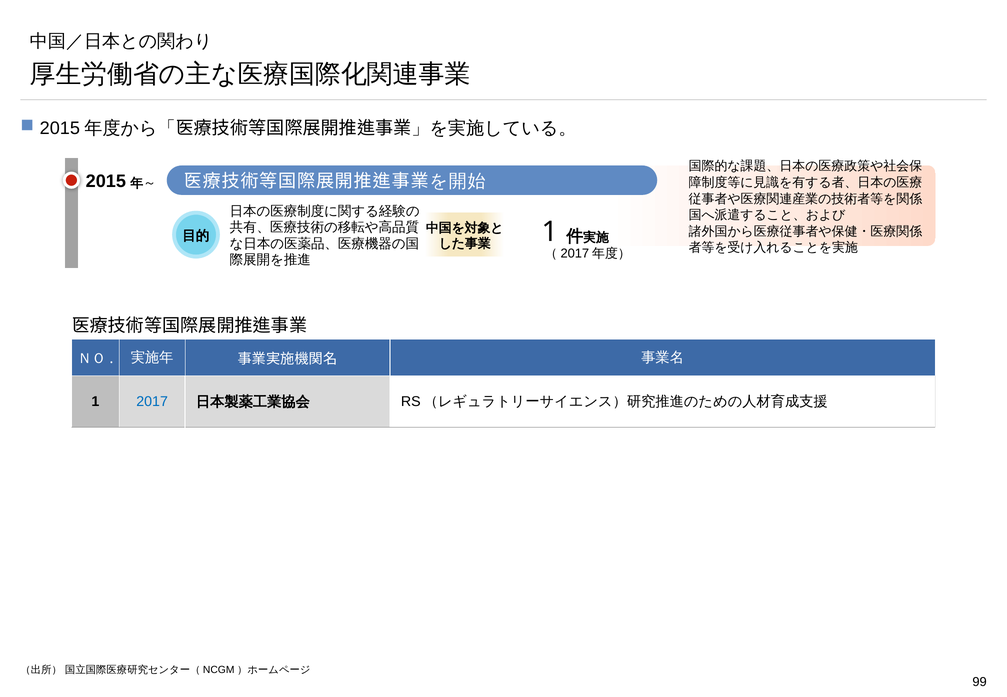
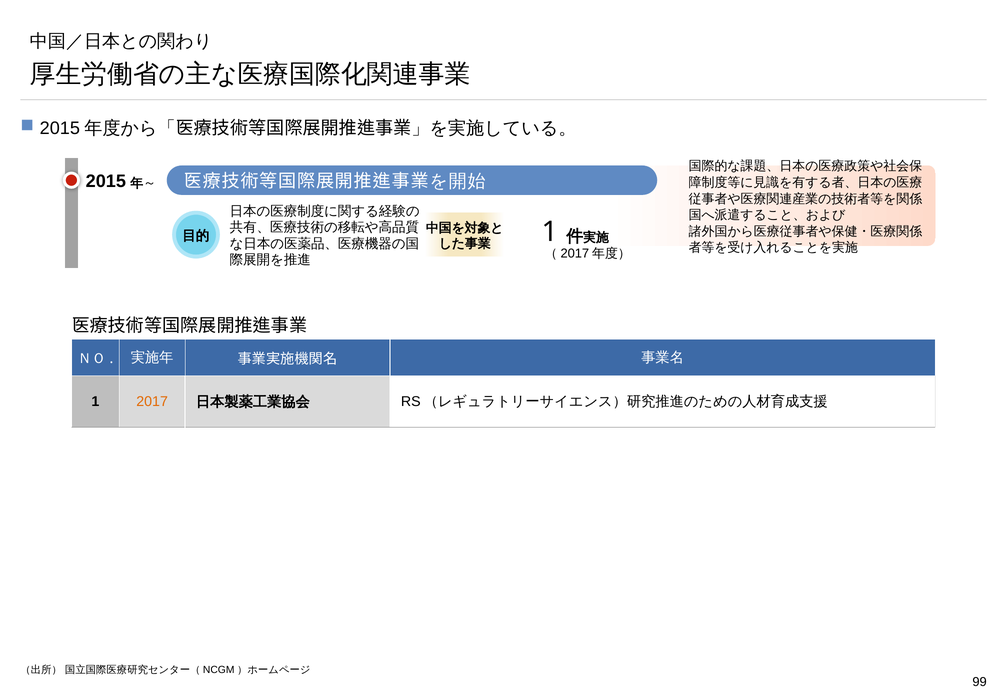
2017 colour: blue -> orange (152, 402)
